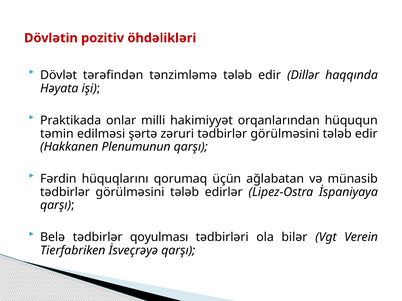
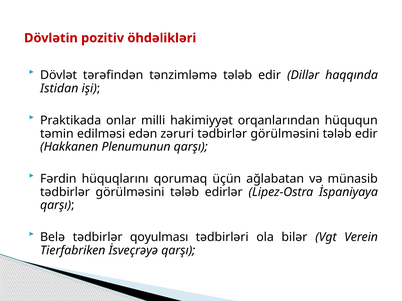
Həyata: Həyata -> Istidan (59, 89)
şərtə: şərtə -> edən (143, 134)
